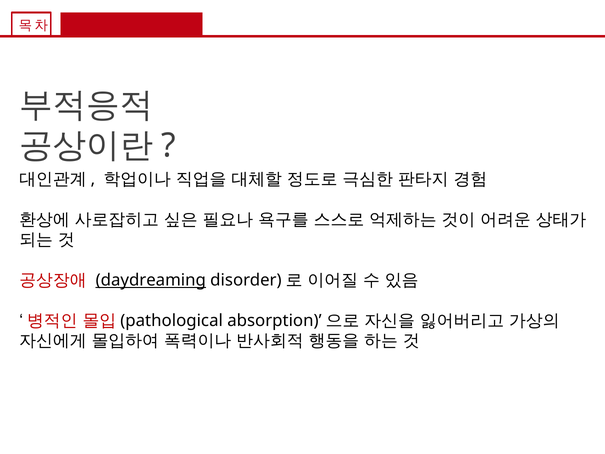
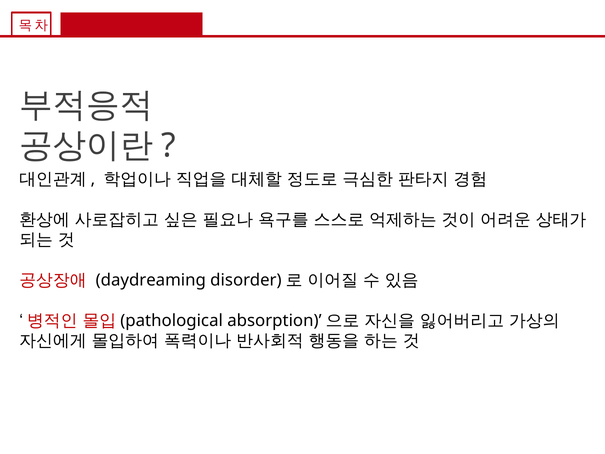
daydreaming underline: present -> none (151, 280)
